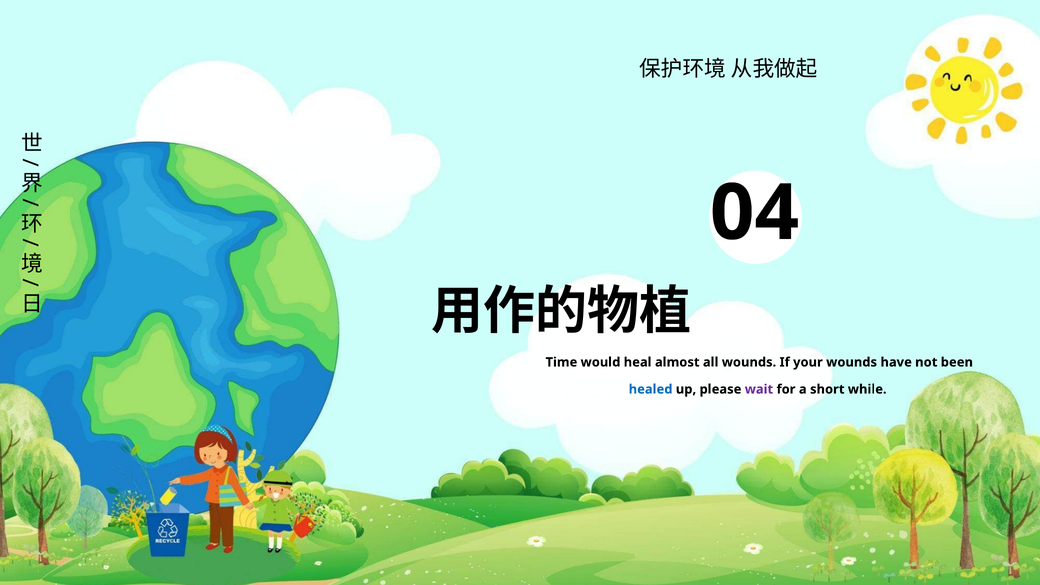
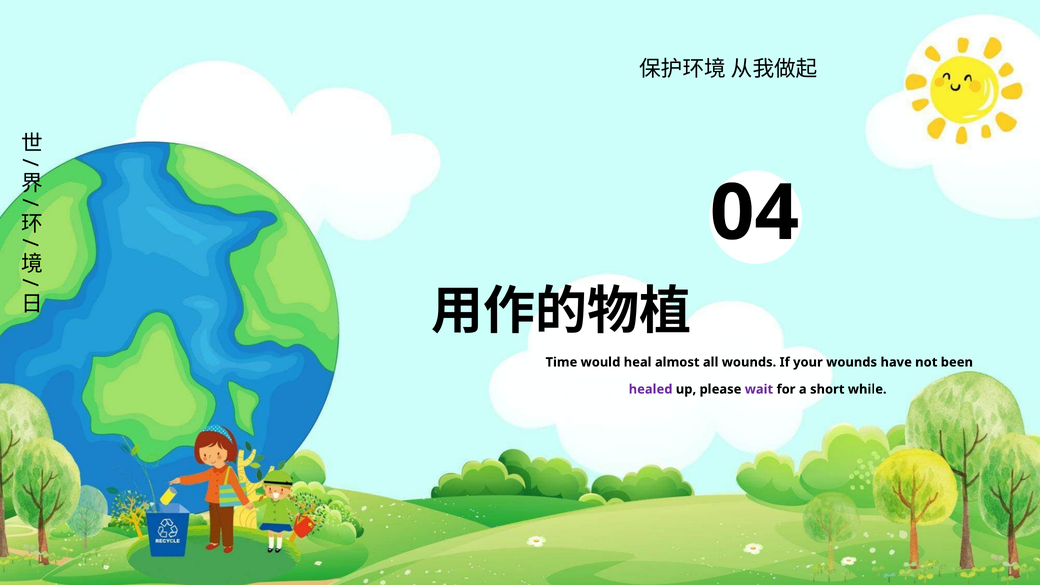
healed colour: blue -> purple (651, 389)
